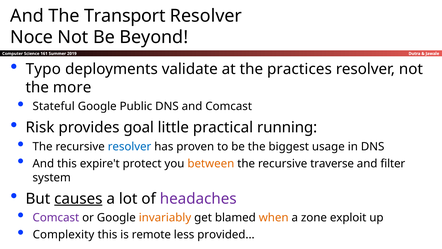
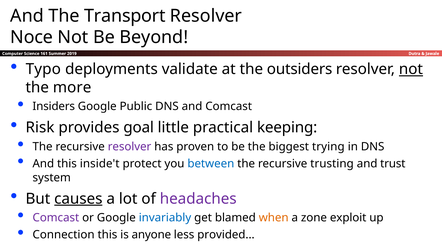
practices: practices -> outsiders (300, 69)
not underline: none -> present (411, 69)
Stateful: Stateful -> Insiders (54, 106)
running: running -> keeping (287, 127)
resolver colour: blue -> purple (130, 146)
usage: usage -> trying (328, 146)
expire't: expire't -> inside't (100, 163)
between colour: orange -> blue (211, 163)
traverse: traverse -> trusting (332, 163)
filter: filter -> trust (393, 163)
invariably colour: orange -> blue (165, 217)
Complexity: Complexity -> Connection (64, 234)
remote: remote -> anyone (151, 234)
